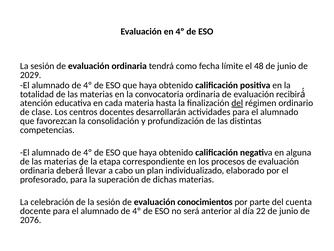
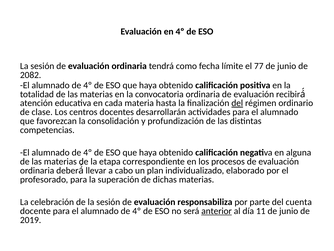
48: 48 -> 77 (259, 66)
2029: 2029 -> 2082 (31, 75)
conocimientos: conocimientos -> responsabiliza (205, 202)
anterior underline: none -> present (217, 211)
22: 22 -> 11 (261, 211)
2076: 2076 -> 2019 (31, 220)
